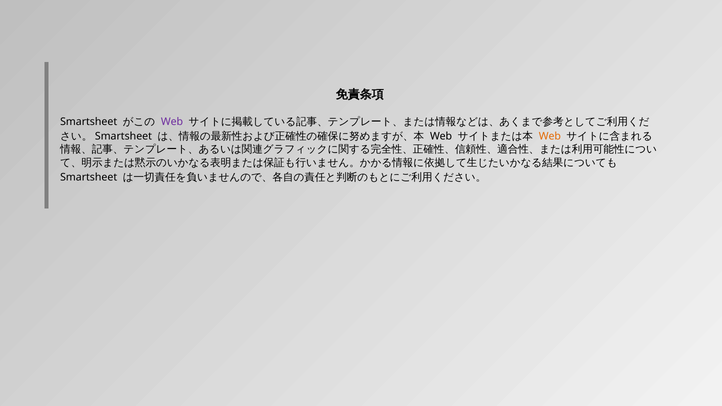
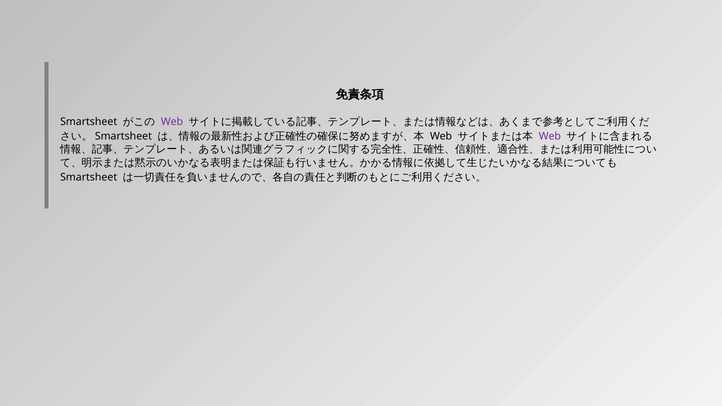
Web colour: orange -> purple (550, 136)
